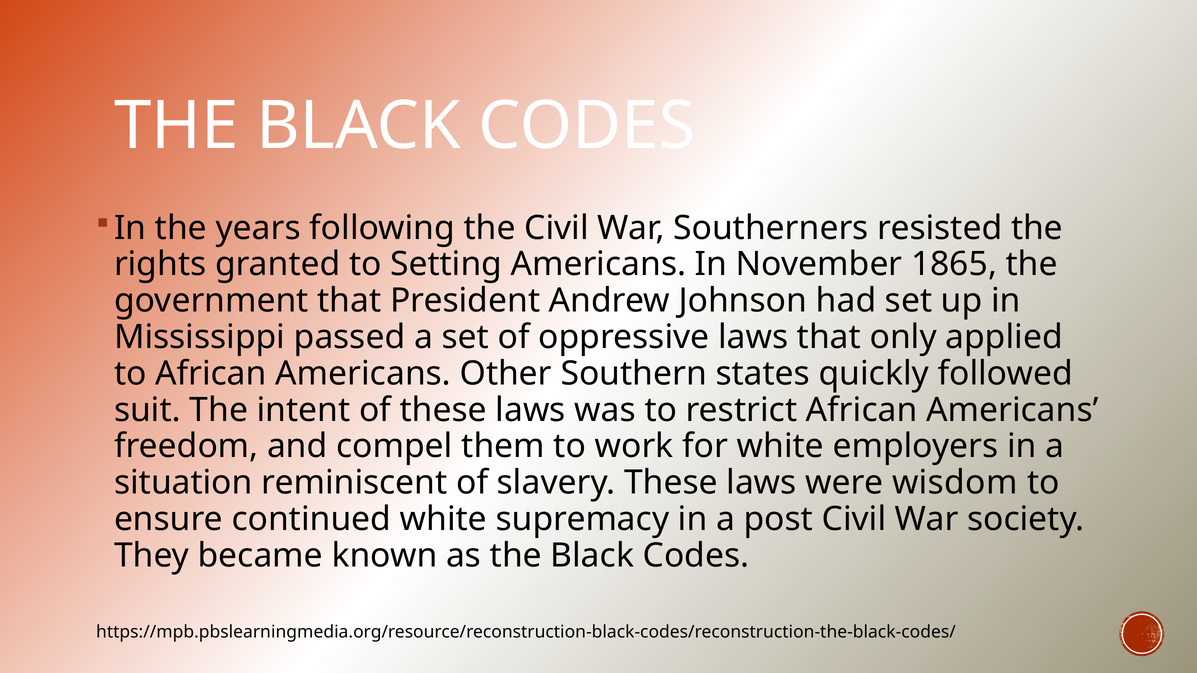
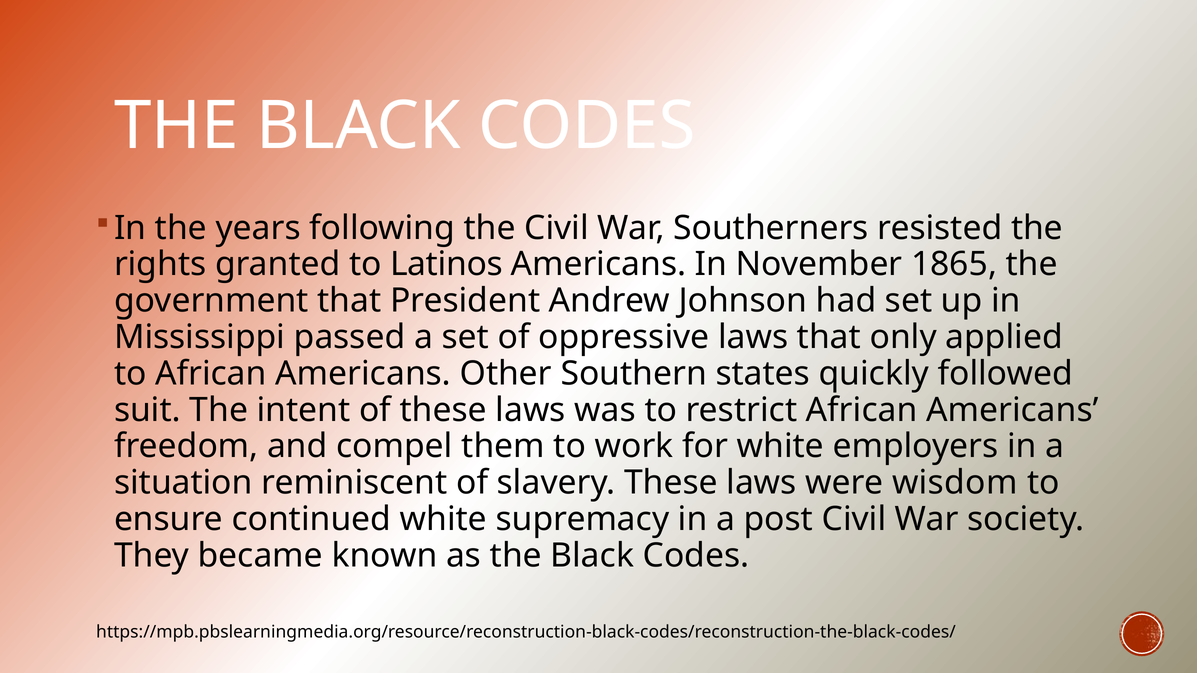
Setting: Setting -> Latinos (446, 264)
